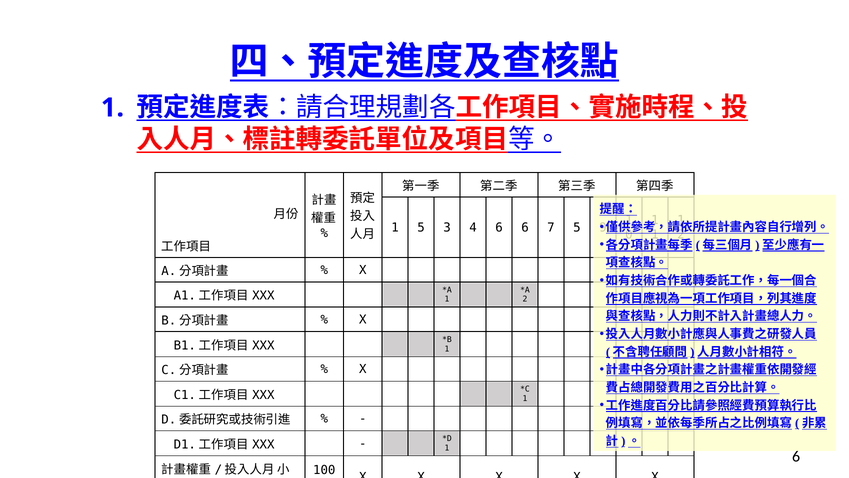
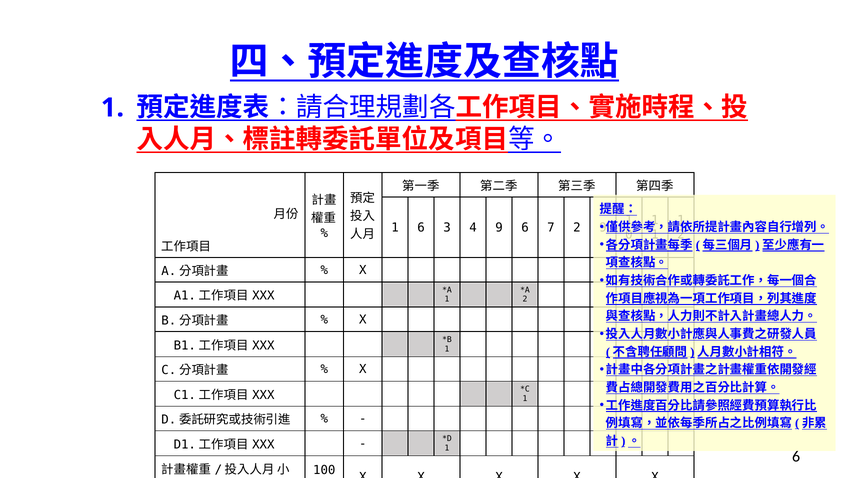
1 5: 5 -> 6 (421, 227)
4 6: 6 -> 9 (499, 227)
7 5: 5 -> 2 (577, 227)
